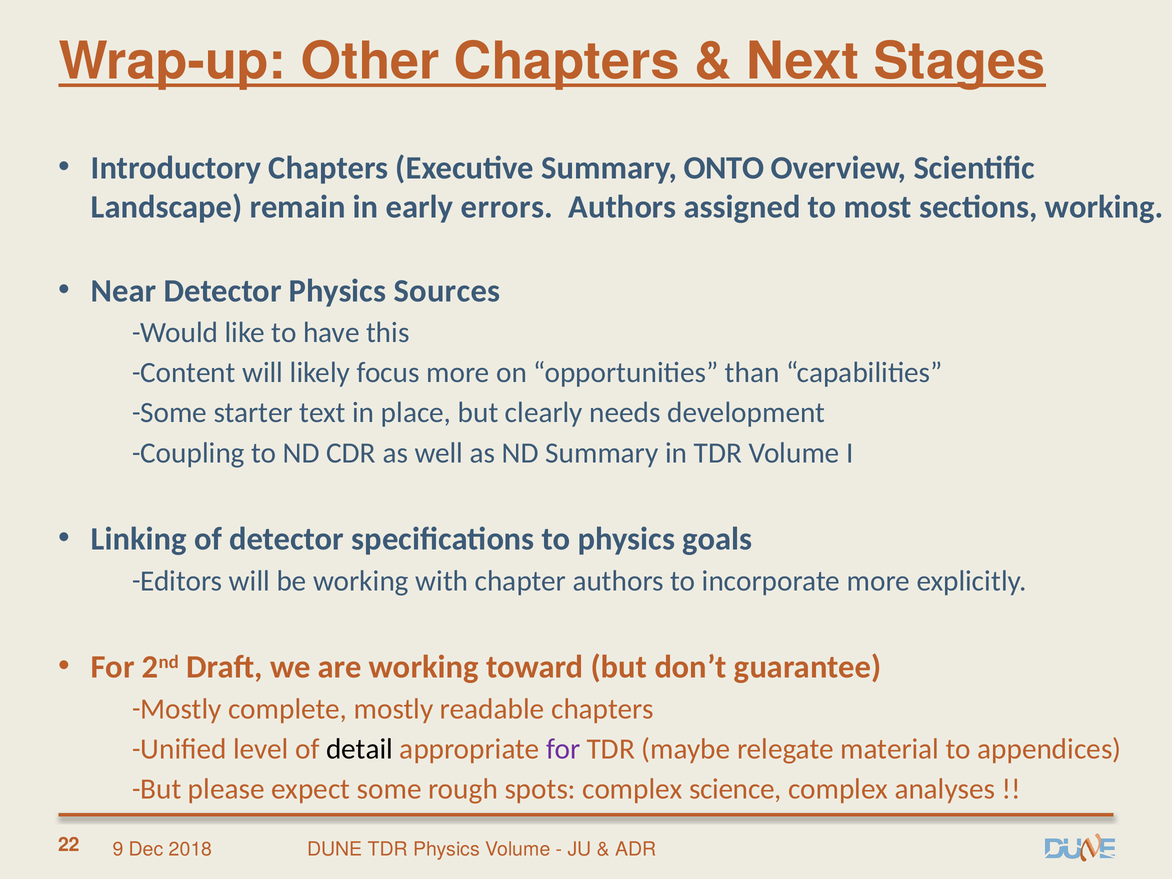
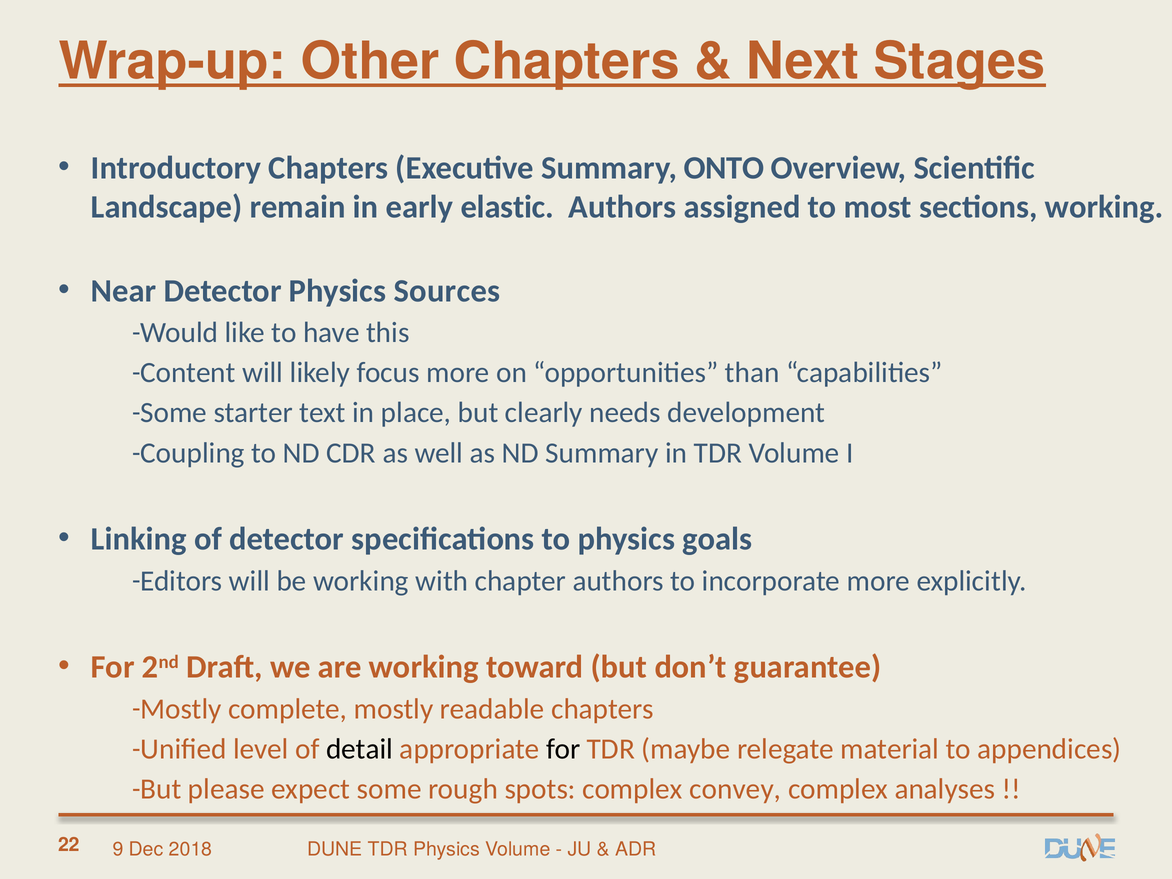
errors: errors -> elastic (507, 207)
for colour: purple -> black (563, 749)
science: science -> convey (735, 789)
